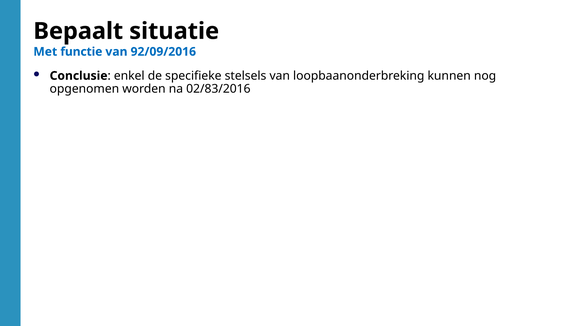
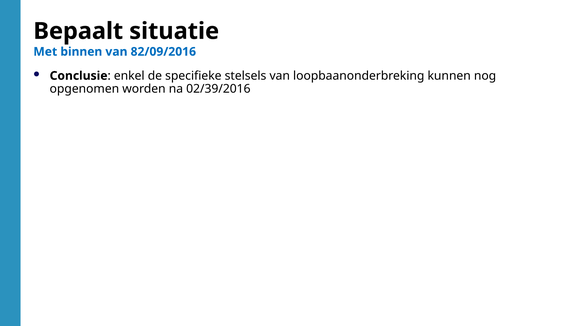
functie: functie -> binnen (81, 52)
92/09/2016: 92/09/2016 -> 82/09/2016 (163, 52)
02/83/2016: 02/83/2016 -> 02/39/2016 (218, 89)
